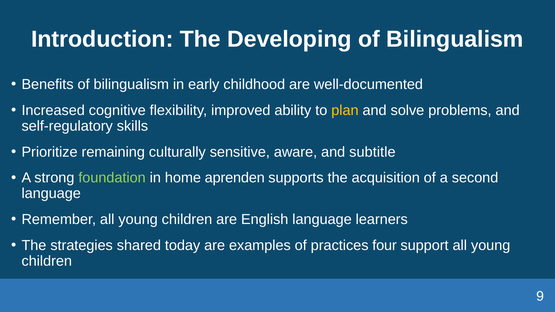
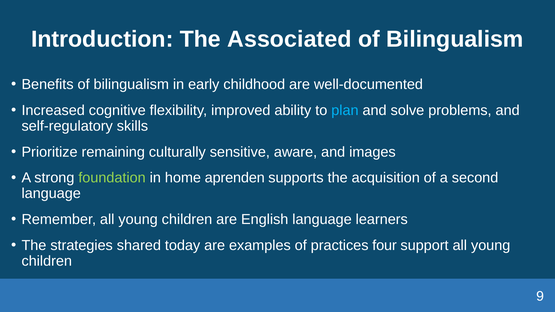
Developing: Developing -> Associated (289, 39)
plan colour: yellow -> light blue (345, 110)
subtitle: subtitle -> images (372, 152)
